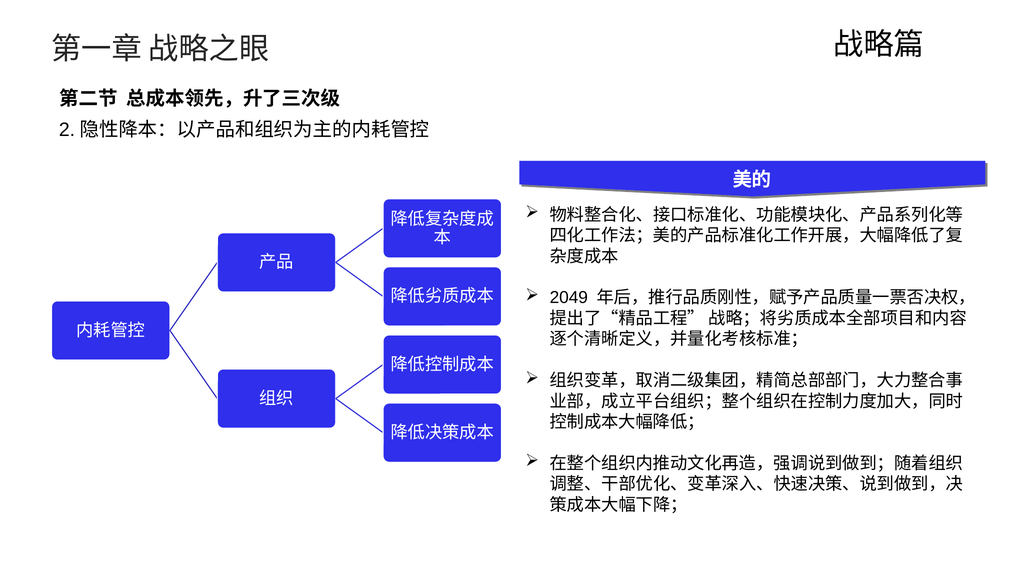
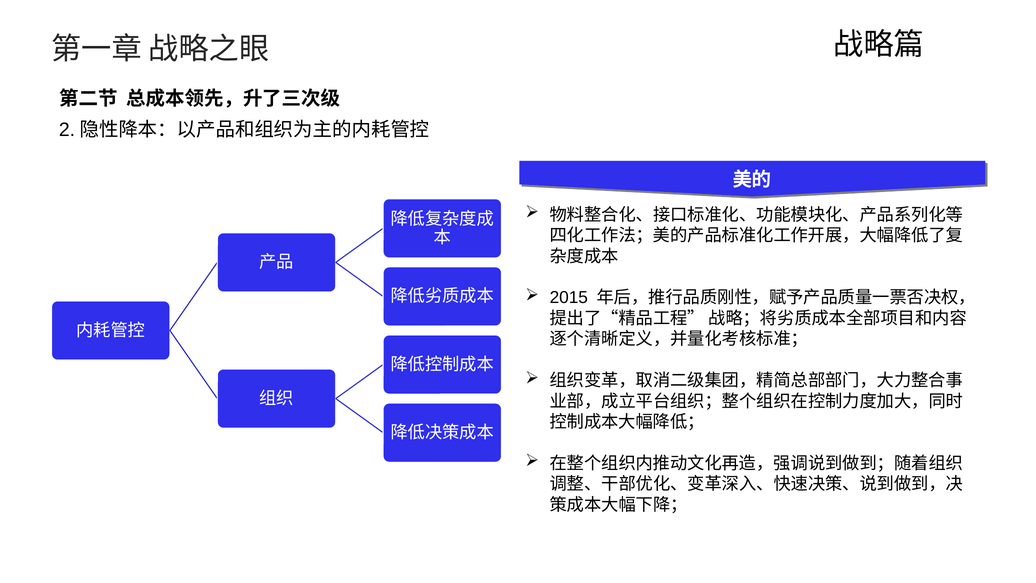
2049: 2049 -> 2015 (569, 298)
